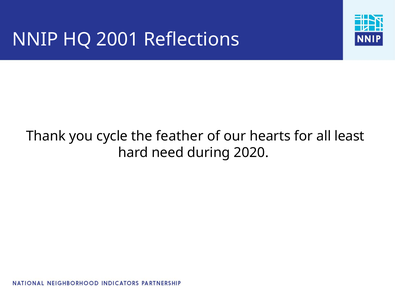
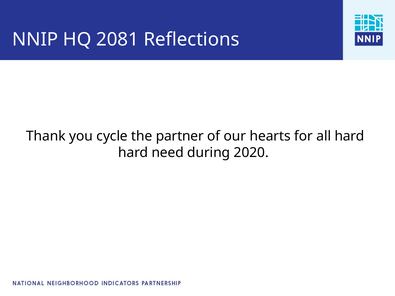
2001: 2001 -> 2081 (117, 39)
feather: feather -> partner (180, 136)
all least: least -> hard (349, 136)
